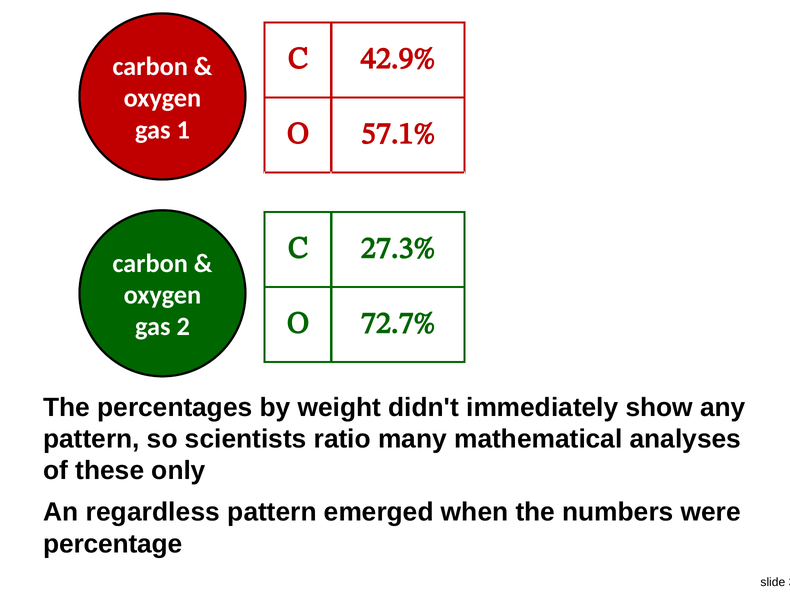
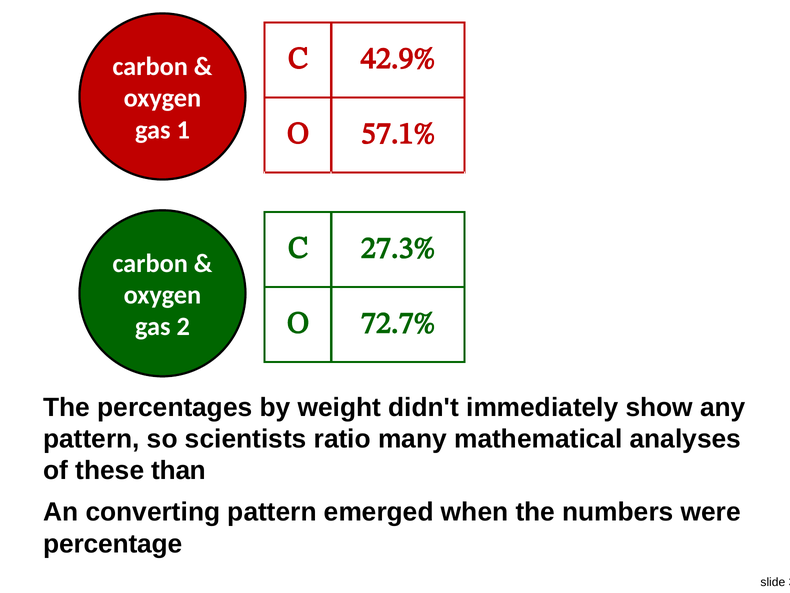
only: only -> than (179, 470)
regardless: regardless -> converting (153, 512)
